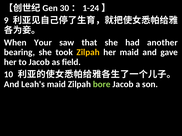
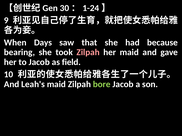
Your: Your -> Days (43, 43)
another: another -> because (162, 43)
Zilpah colour: yellow -> pink (88, 52)
